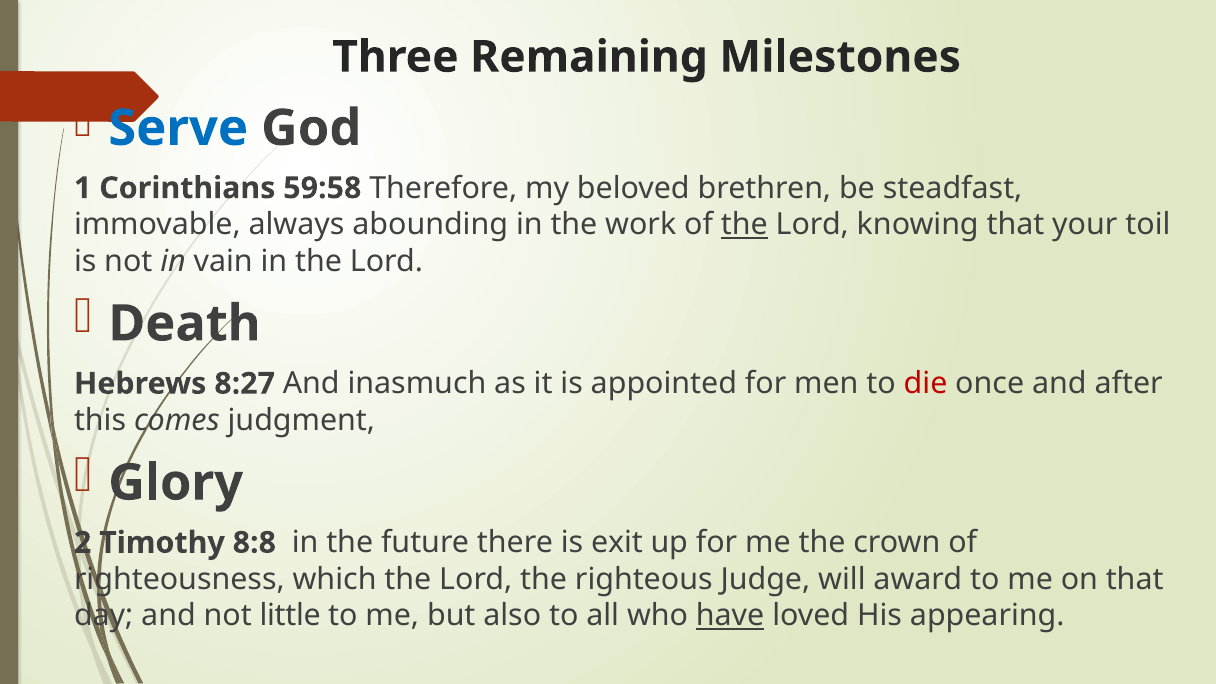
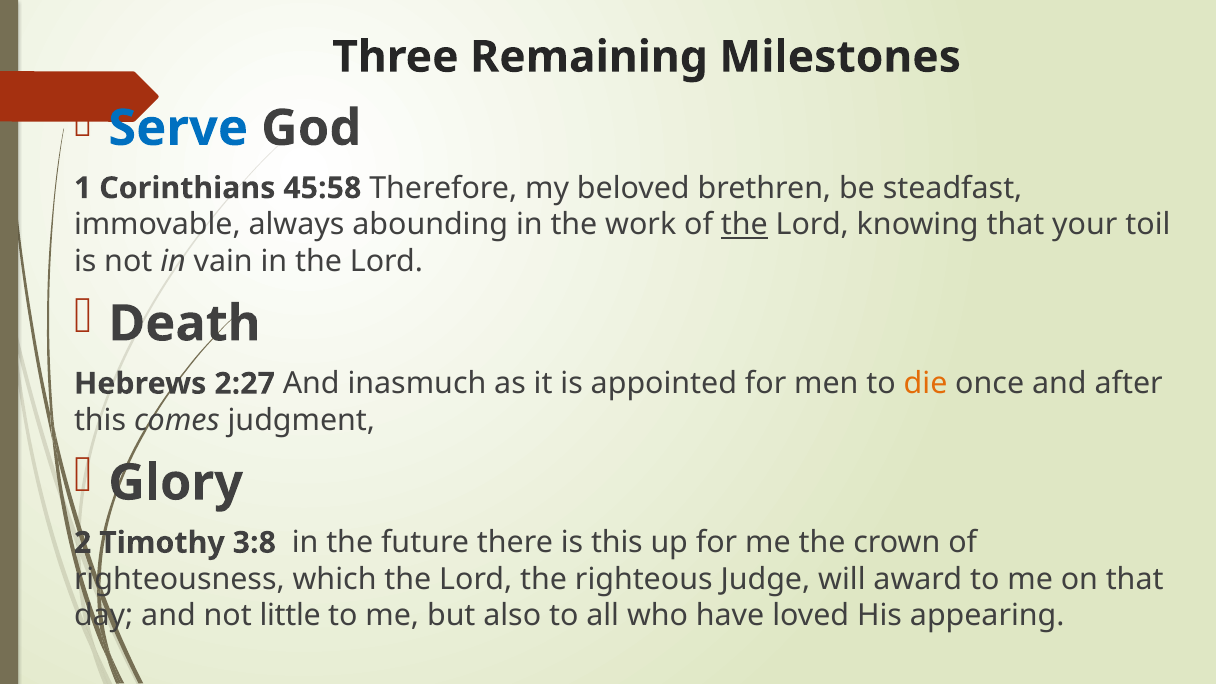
59:58: 59:58 -> 45:58 (322, 188)
8:27: 8:27 -> 2:27 (245, 384)
die colour: red -> orange (926, 384)
8:8: 8:8 -> 3:8 (254, 543)
is exit: exit -> this (617, 543)
have underline: present -> none (730, 616)
